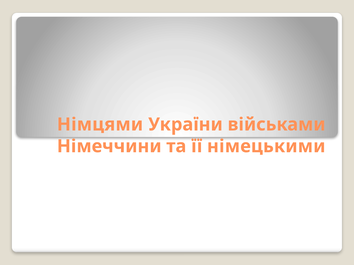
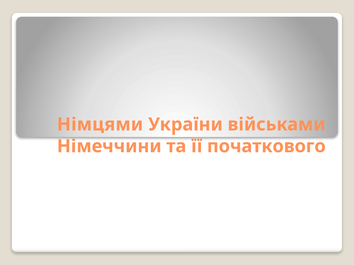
німецькими: німецькими -> початкового (266, 147)
